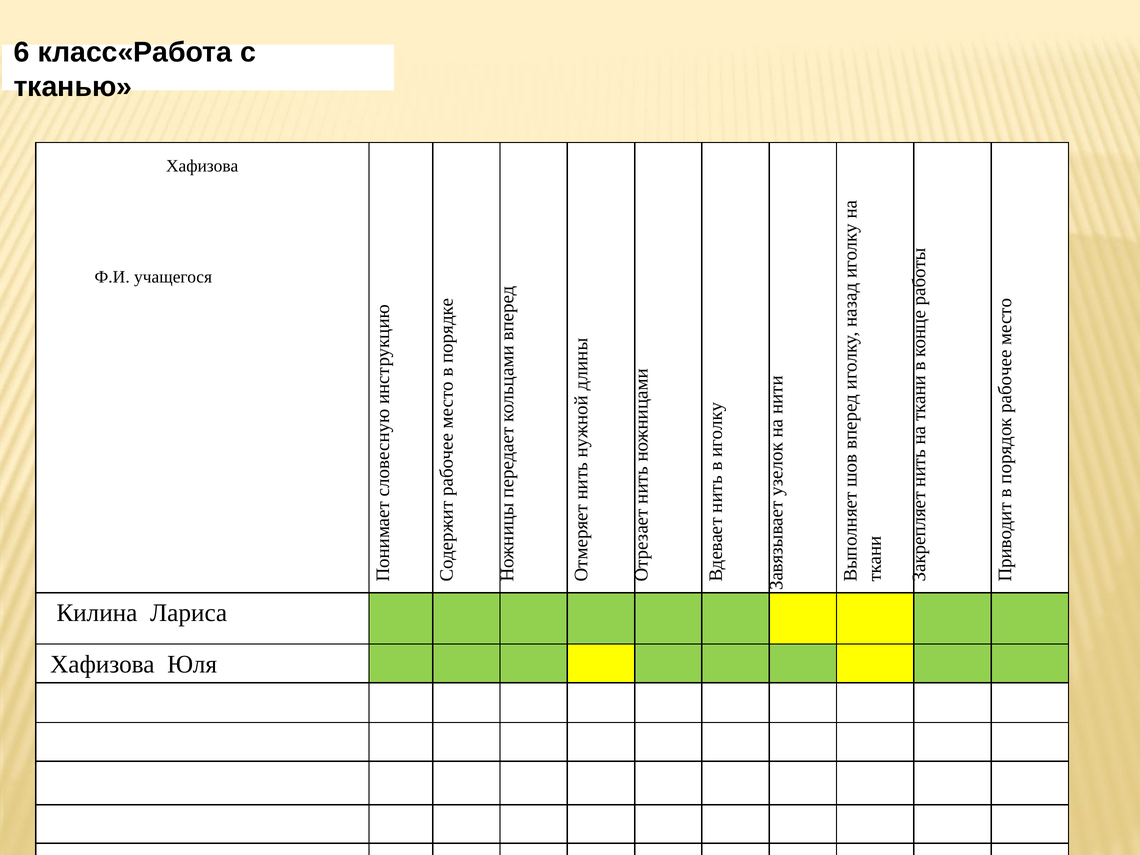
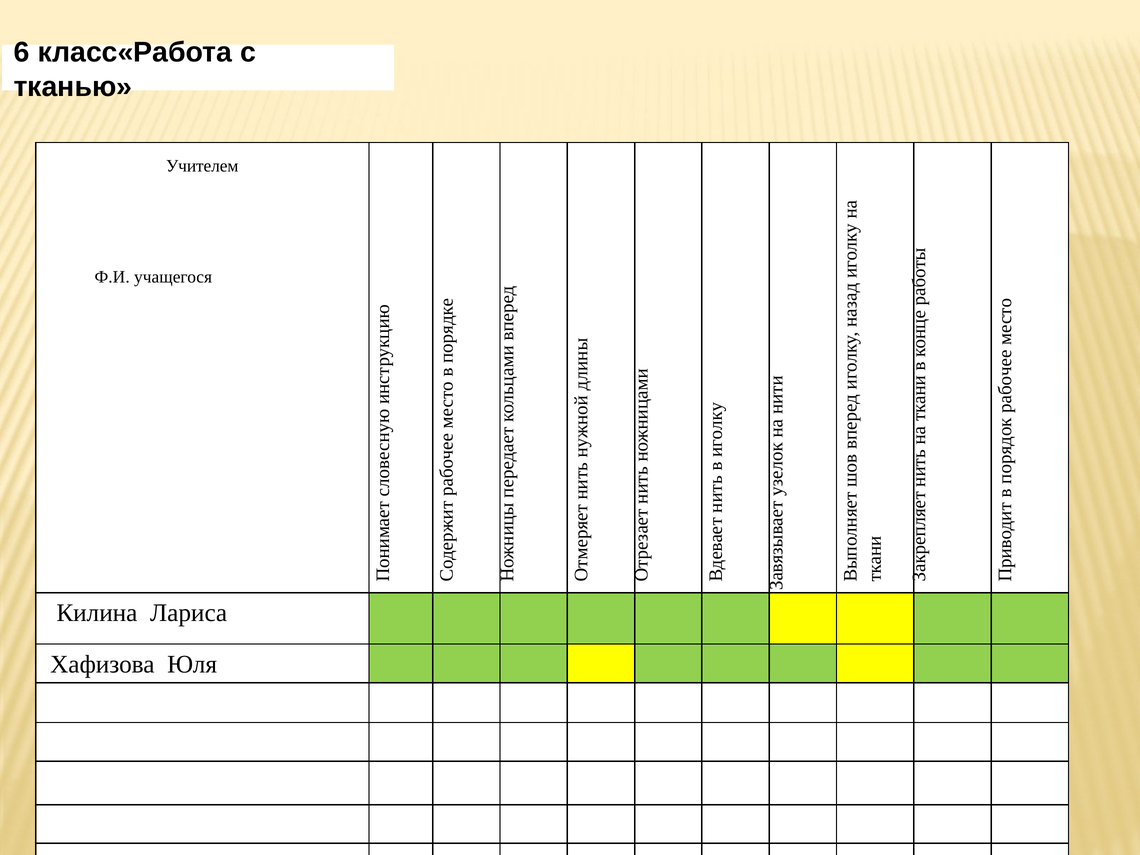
Хафизова: Хафизова -> Учителем (202, 166)
